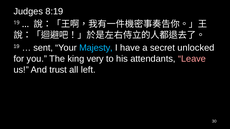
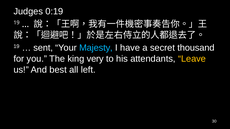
8:19: 8:19 -> 0:19 (54, 11)
unlocked: unlocked -> thousand (196, 48)
Leave colour: pink -> yellow (192, 59)
trust: trust -> best (58, 70)
